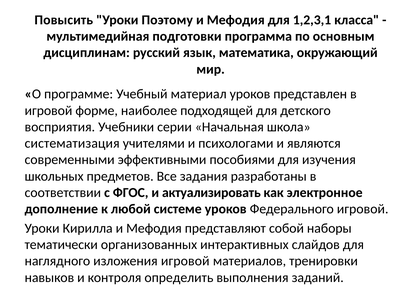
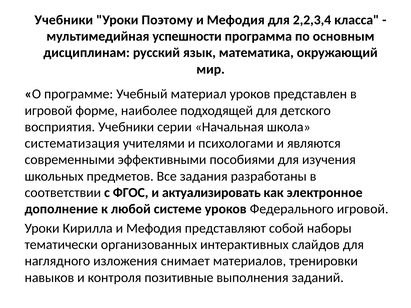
Повысить: Повысить -> Учебники (64, 20)
1,2,3,1: 1,2,3,1 -> 2,2,3,4 (312, 20)
подготовки: подготовки -> успешности (187, 36)
изложения игровой: игровой -> снимает (185, 261)
определить: определить -> позитивные (179, 278)
